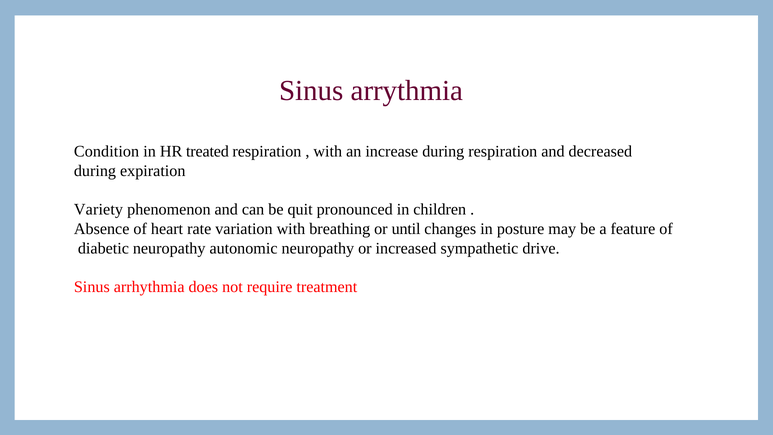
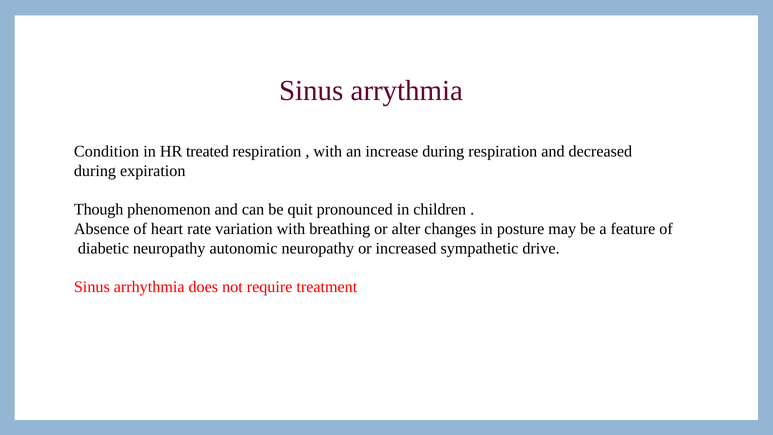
Variety: Variety -> Though (99, 210)
until: until -> alter (406, 229)
